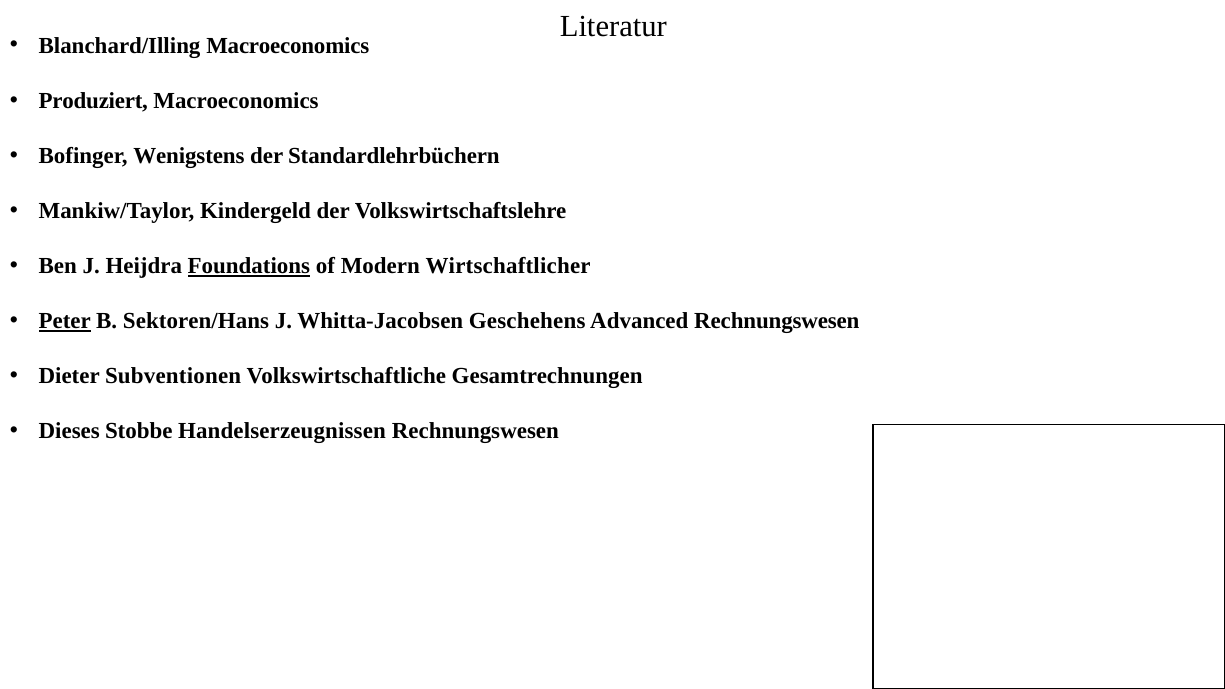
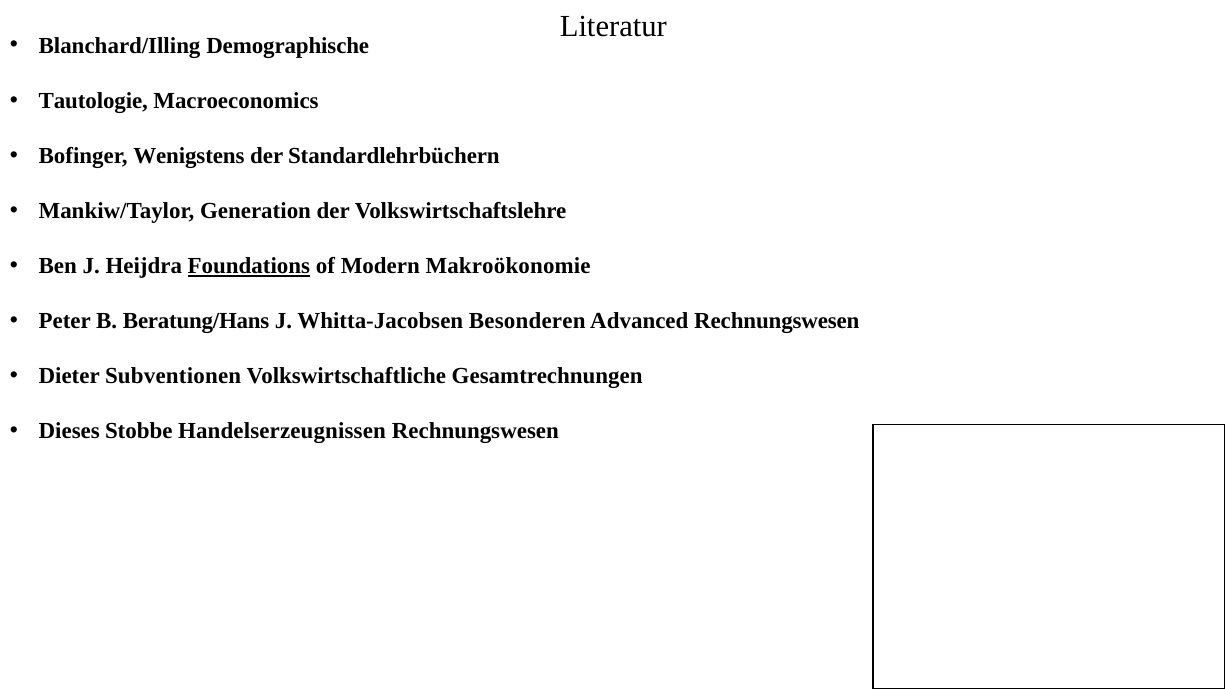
Blanchard/Illing Macroeconomics: Macroeconomics -> Demographische (288, 46)
Produziert: Produziert -> Tautologie (93, 101)
Kindergeld: Kindergeld -> Generation (256, 211)
Wirtschaftlicher: Wirtschaftlicher -> Makroökonomie (508, 266)
Peter underline: present -> none (65, 321)
Sektoren/Hans: Sektoren/Hans -> Beratung/Hans (196, 321)
Geschehens: Geschehens -> Besonderen (527, 321)
